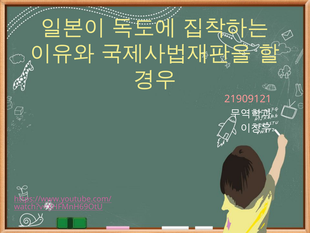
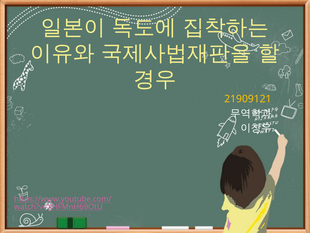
21909121 colour: pink -> yellow (248, 99)
